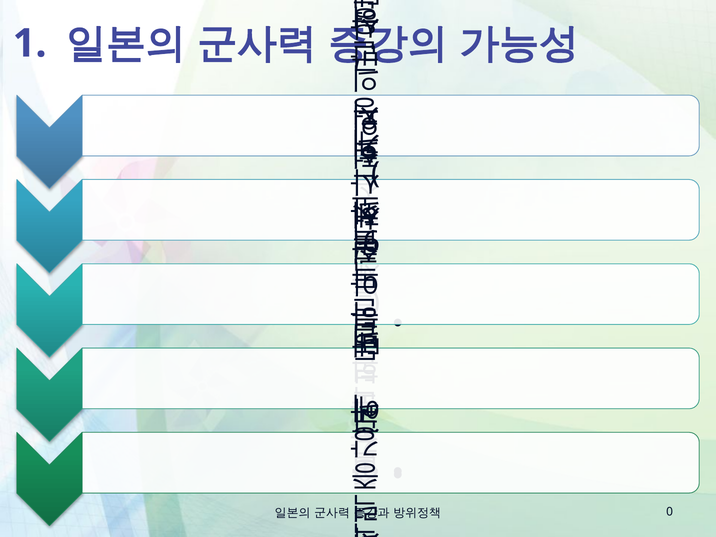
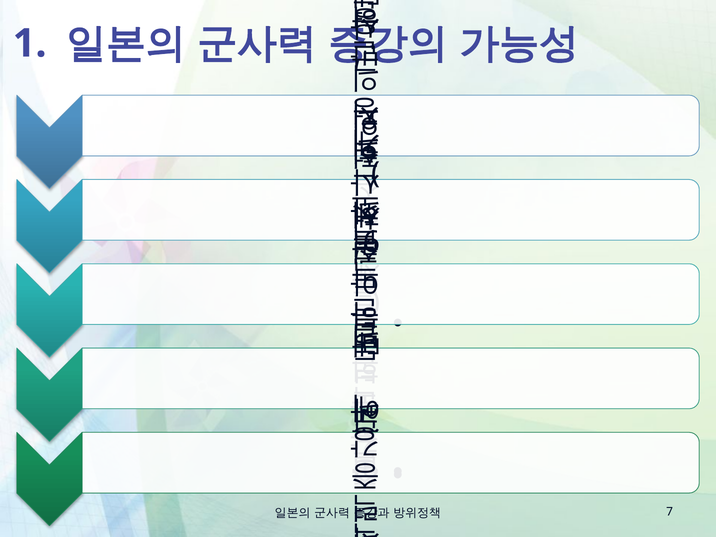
0: 0 -> 7 (670, 512)
